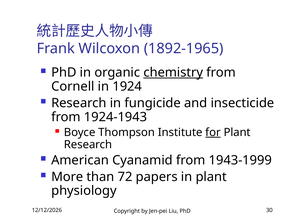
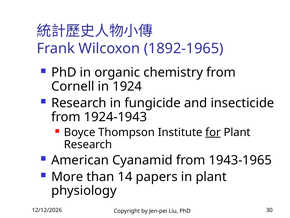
chemistry underline: present -> none (173, 72)
1943-1999: 1943-1999 -> 1943-1965 (240, 160)
72: 72 -> 14 (125, 176)
